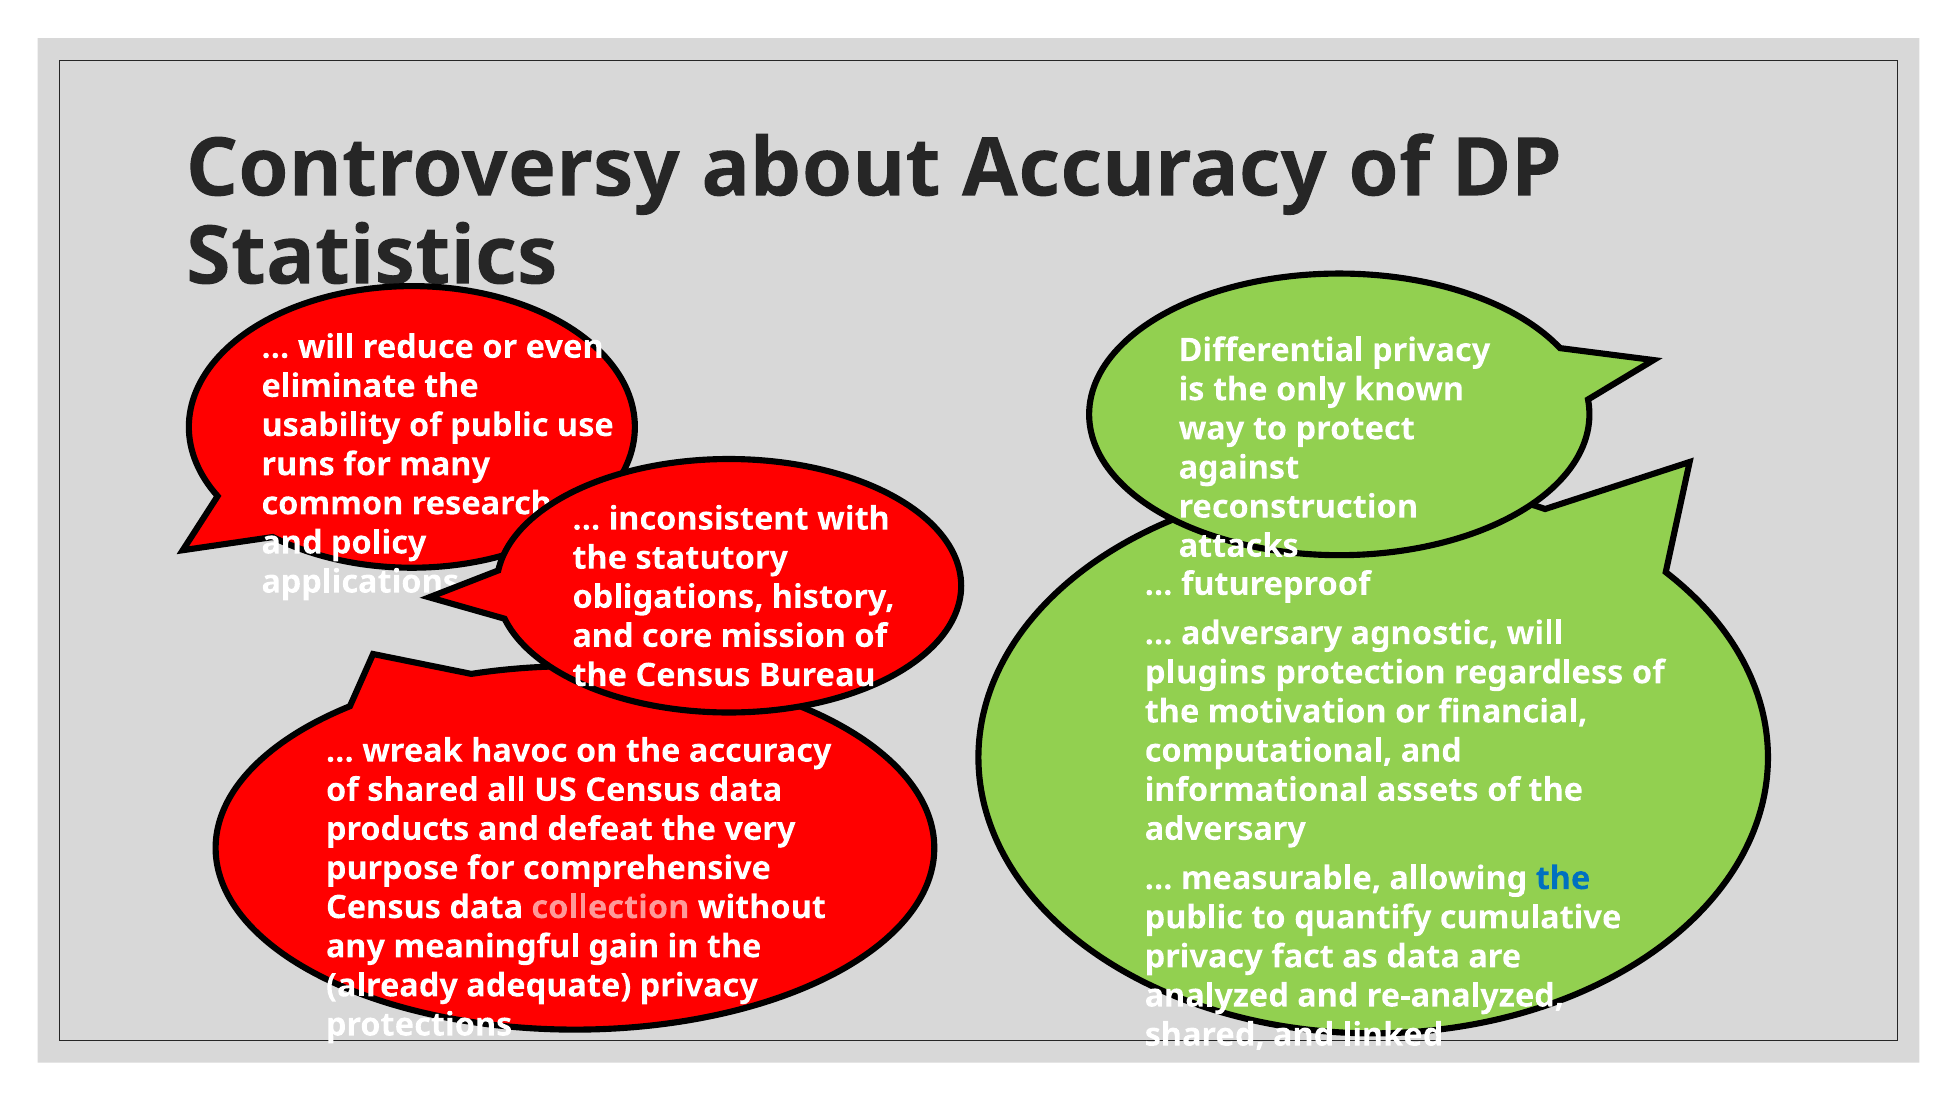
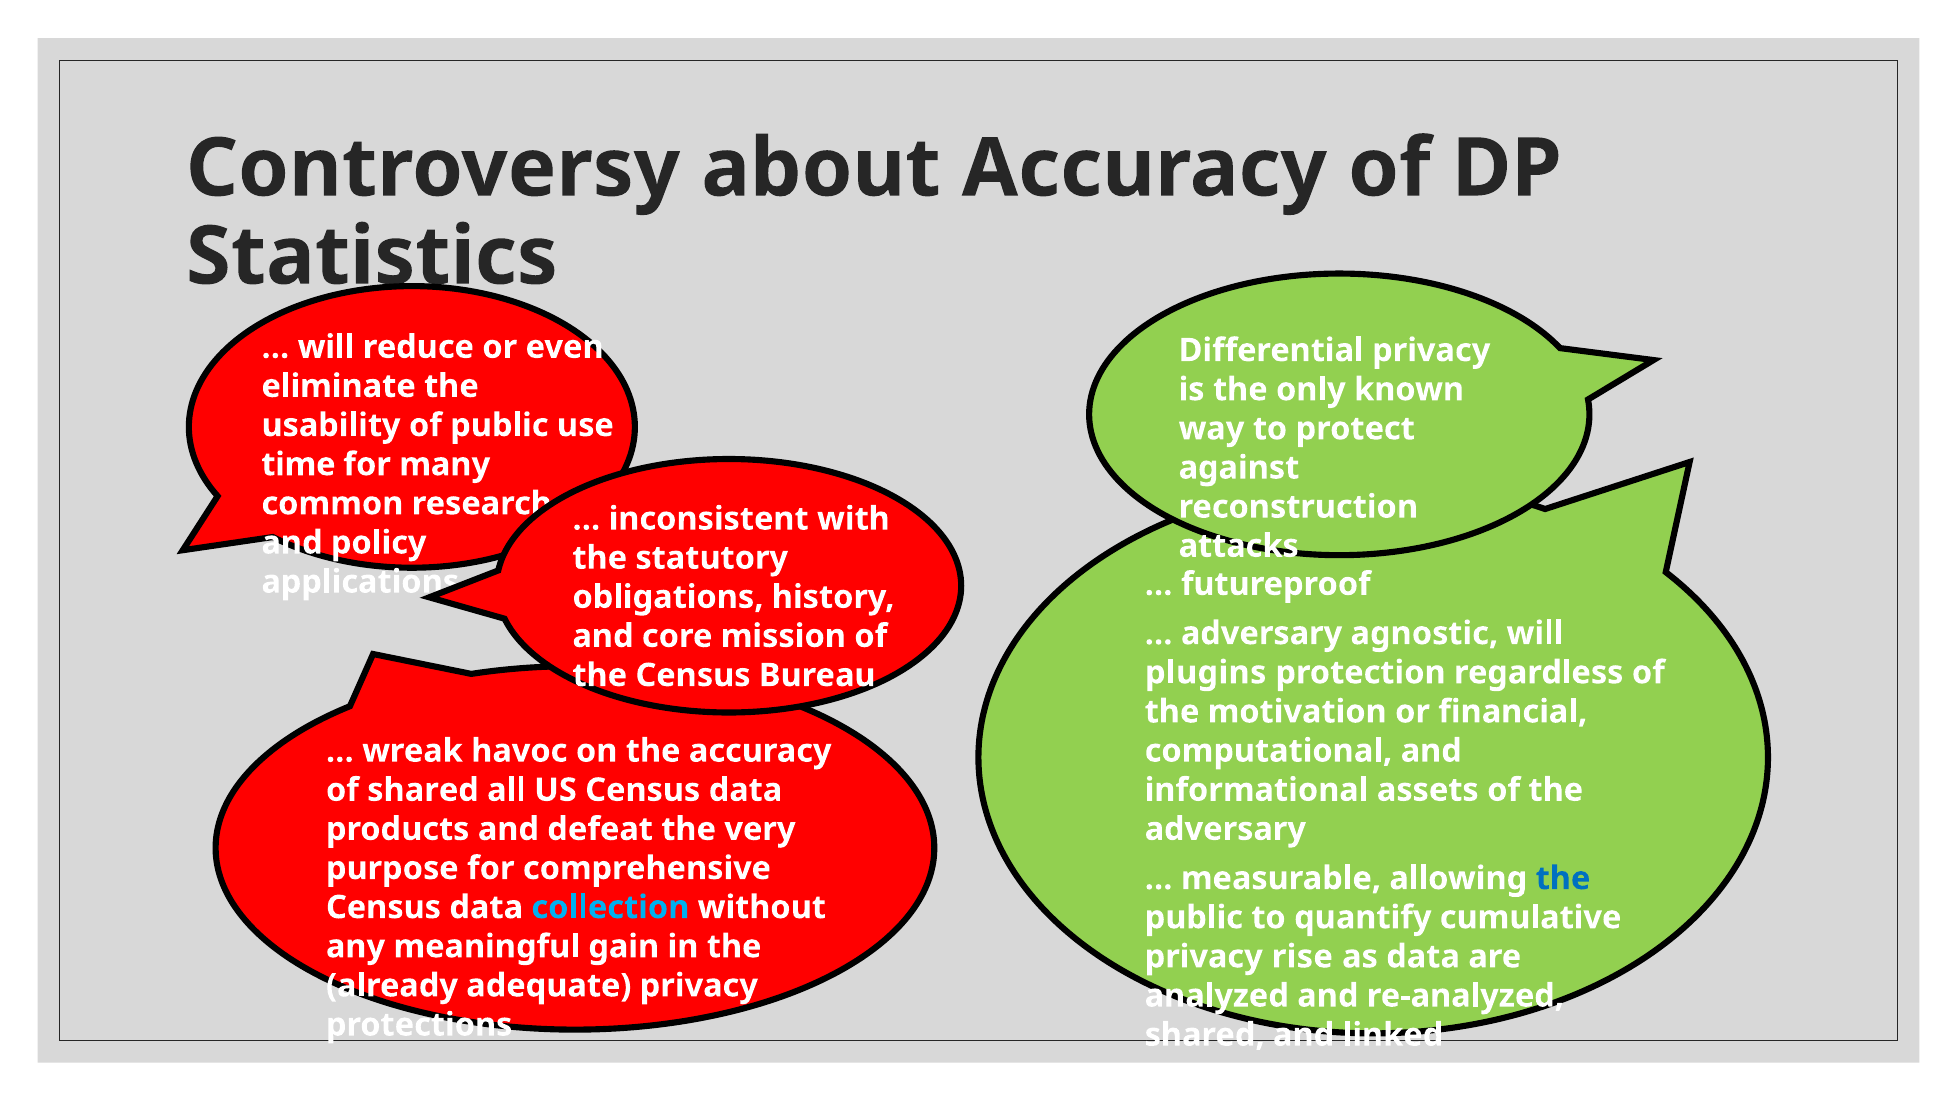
runs: runs -> time (298, 464)
collection colour: pink -> light blue (610, 907)
fact: fact -> rise (1302, 957)
